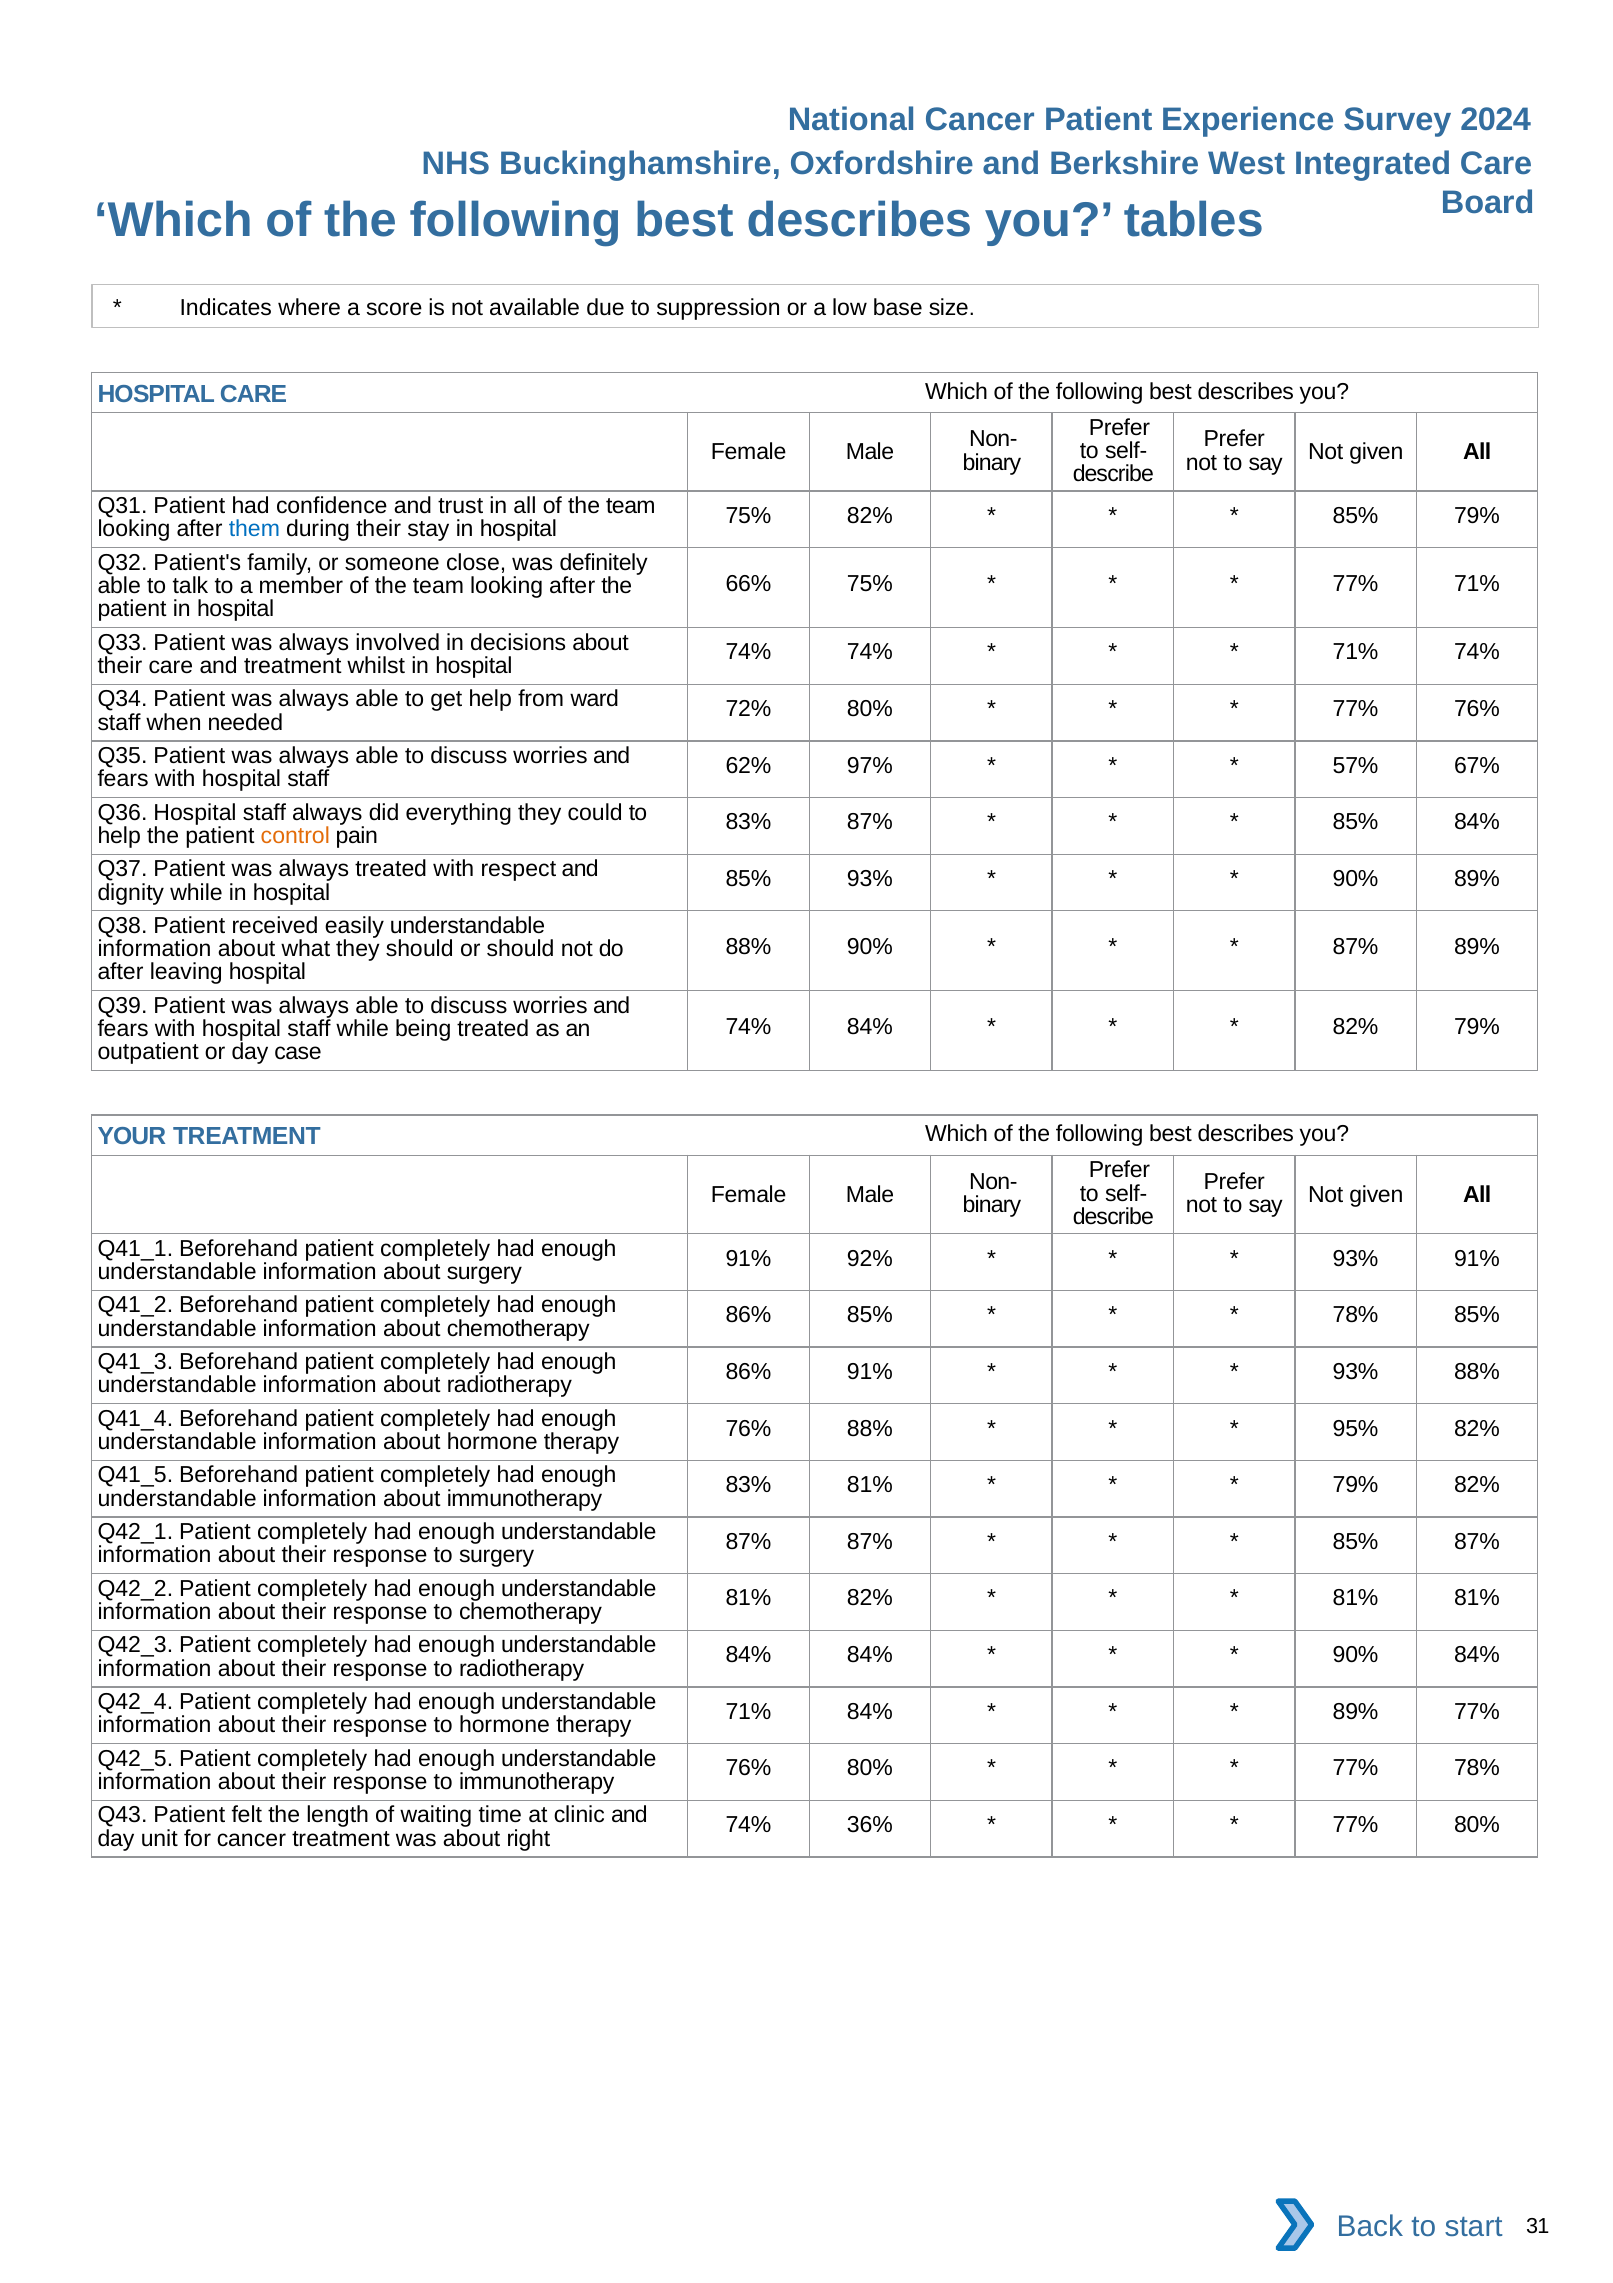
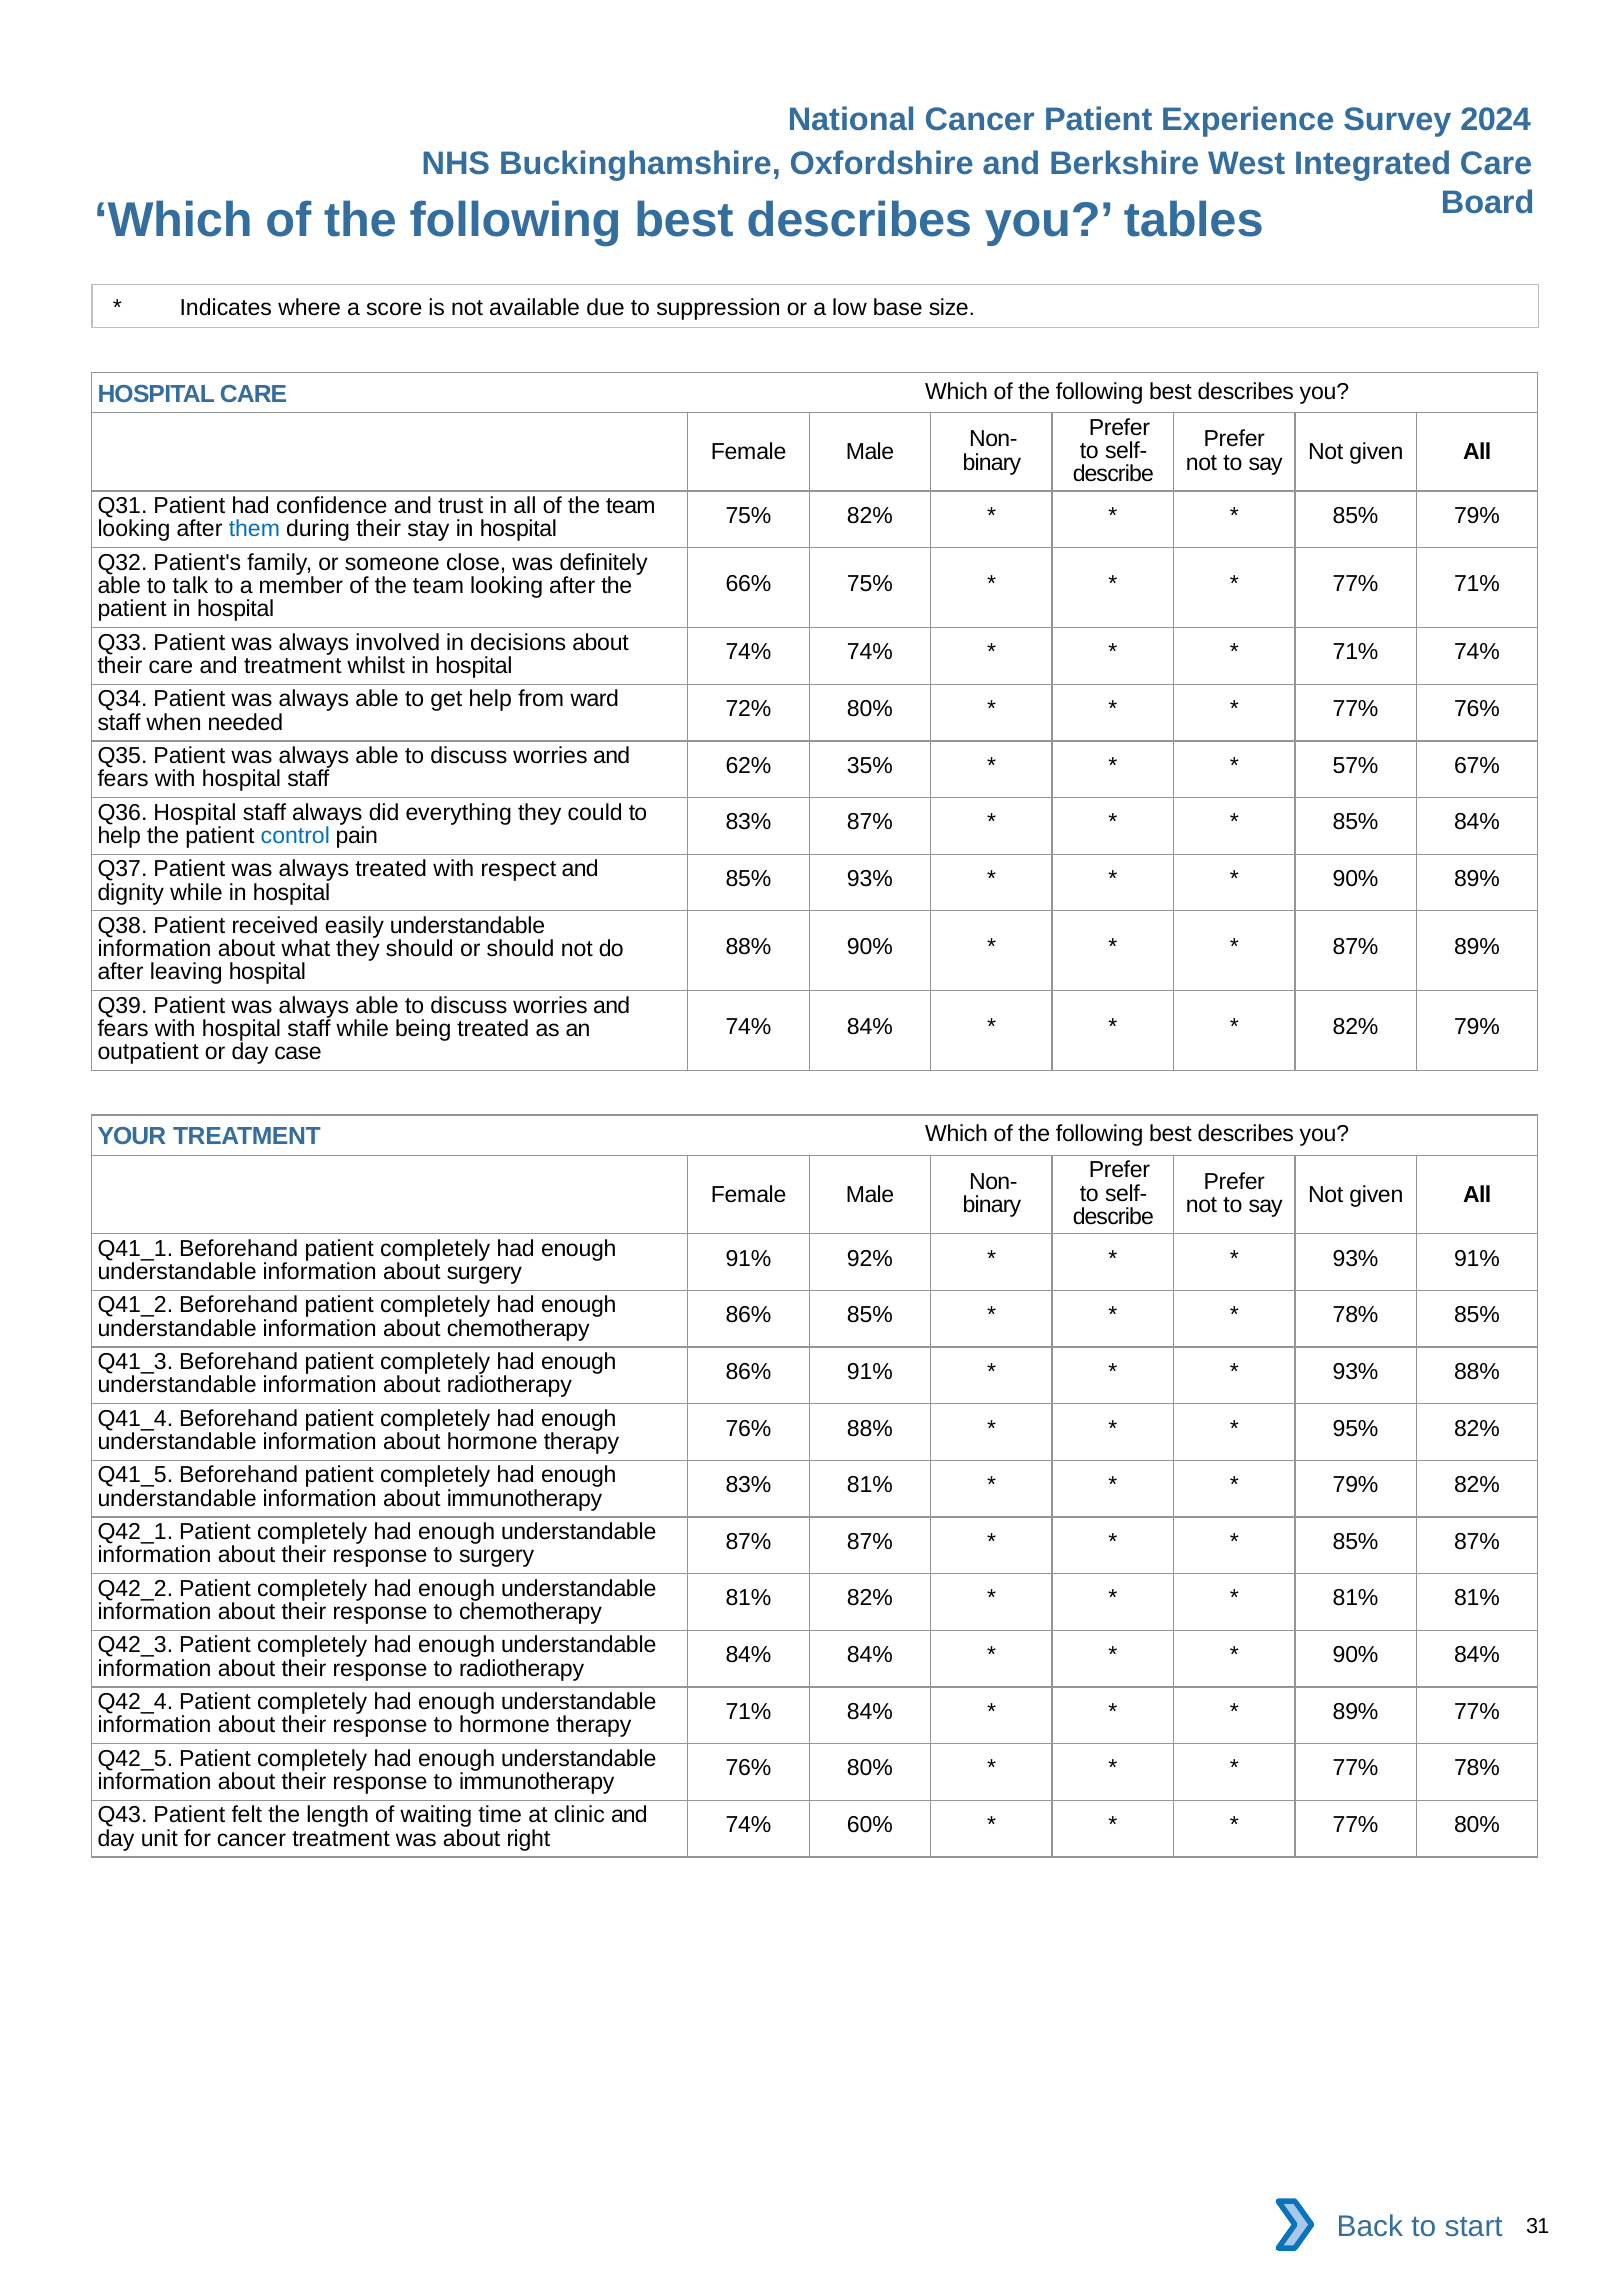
97%: 97% -> 35% (870, 765)
control colour: orange -> blue (295, 836)
36%: 36% -> 60% (870, 1825)
